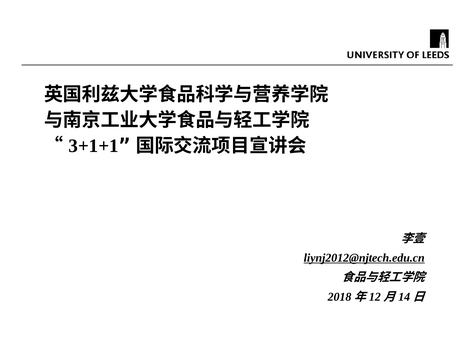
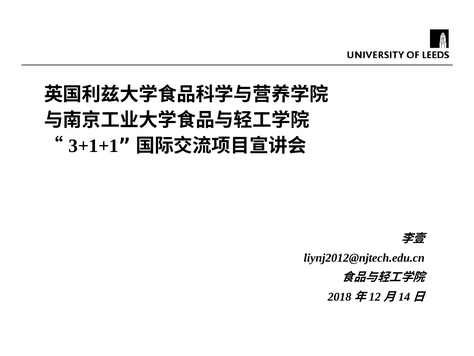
liynj2012@njtech.edu.cn underline: present -> none (364, 258)
